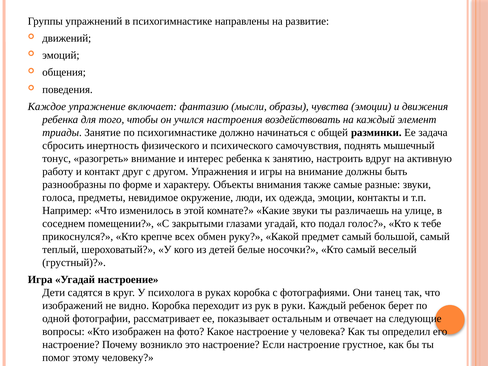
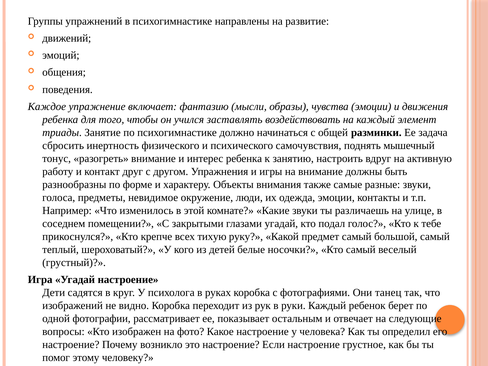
настроения: настроения -> заставлять (235, 120)
обмен: обмен -> тихую (212, 237)
